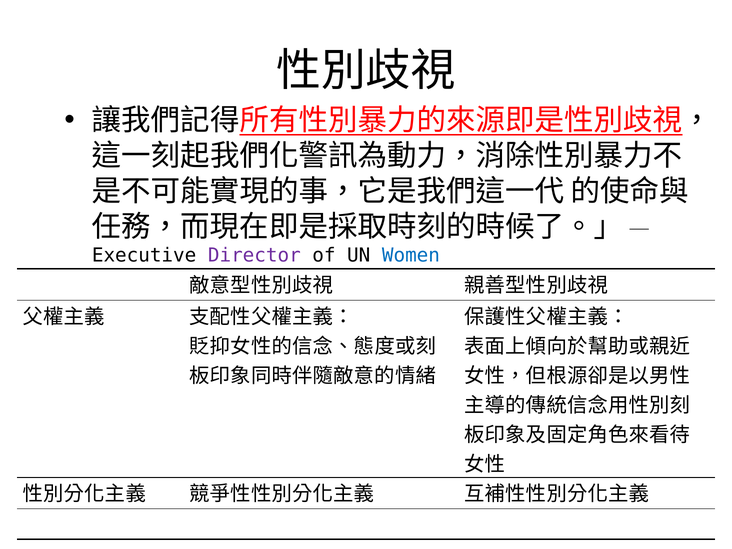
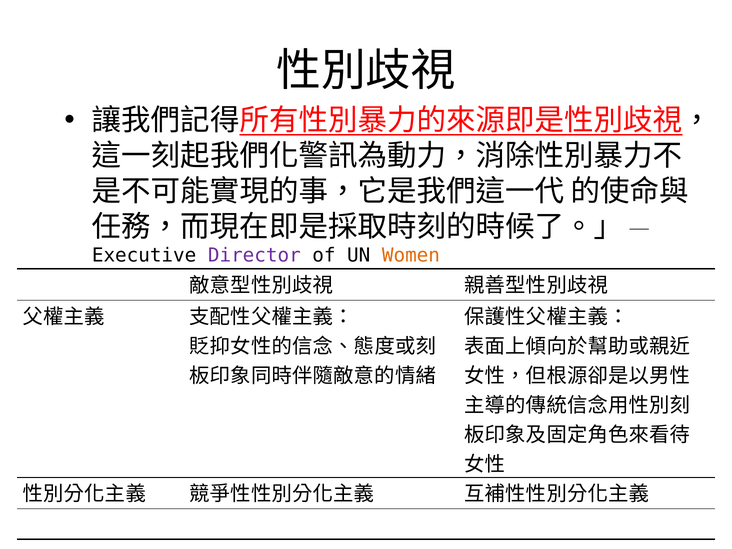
Women colour: blue -> orange (411, 255)
